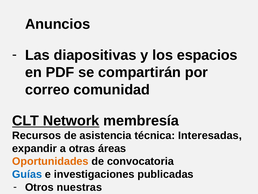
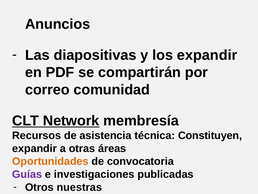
los espacios: espacios -> expandir (207, 55)
Interesadas: Interesadas -> Constituyen (210, 135)
Guías colour: blue -> purple (27, 174)
